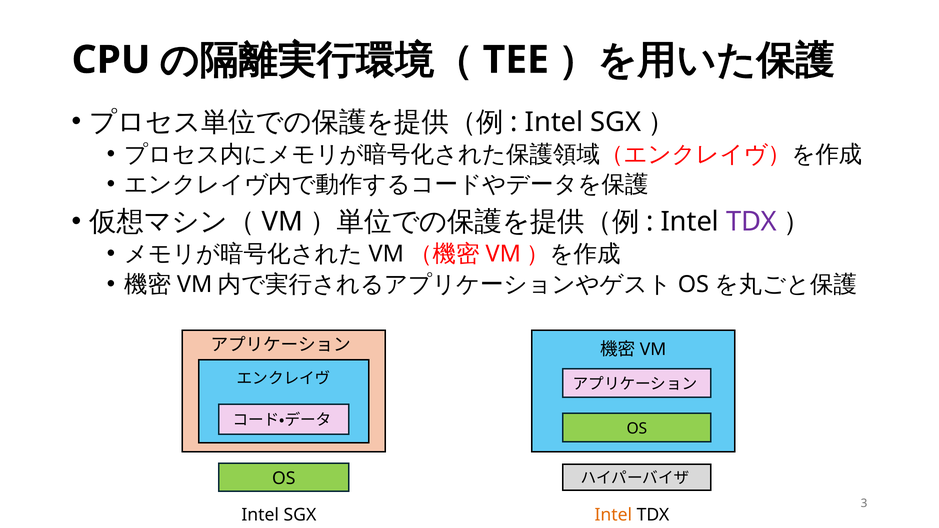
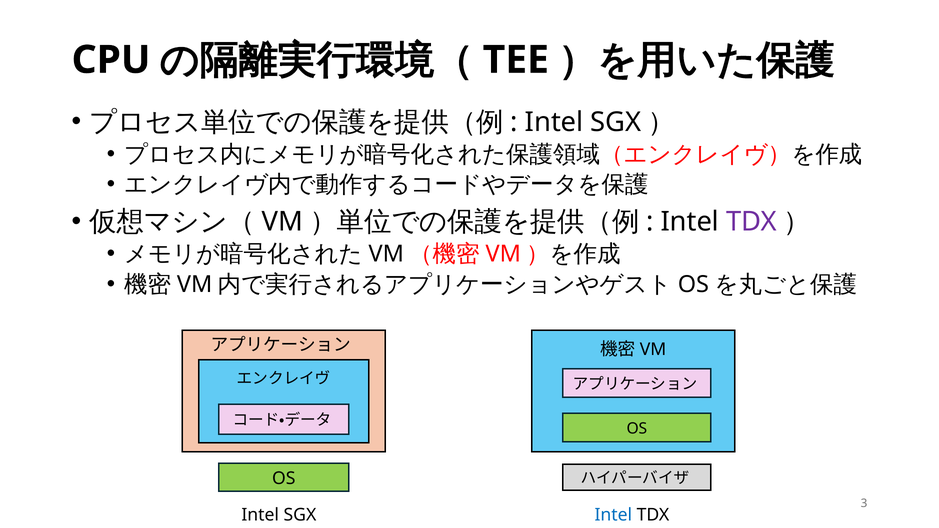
Intel colour: orange -> blue (613, 515)
